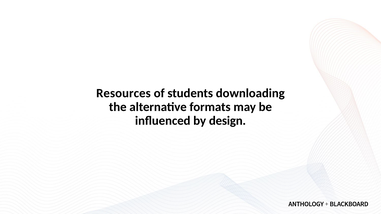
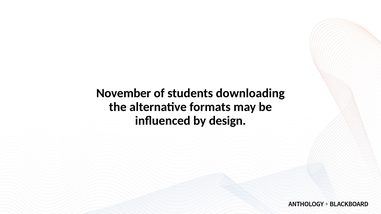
Resources: Resources -> November (124, 93)
